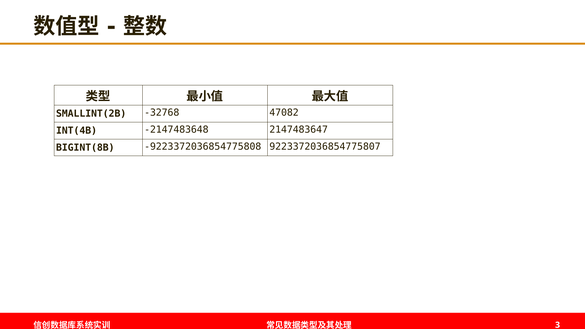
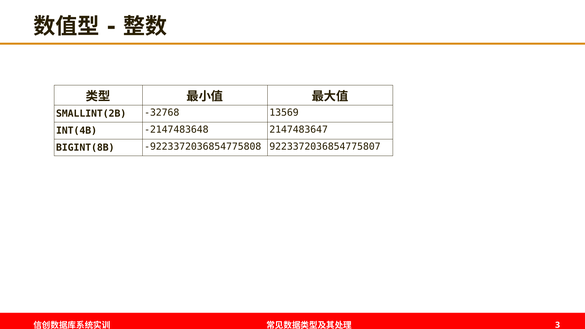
47082: 47082 -> 13569 (284, 113)
